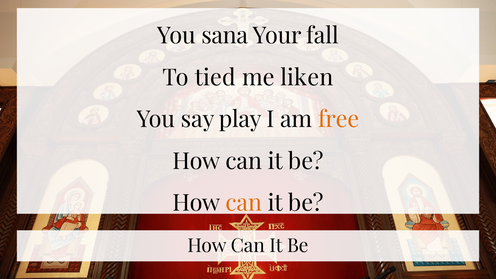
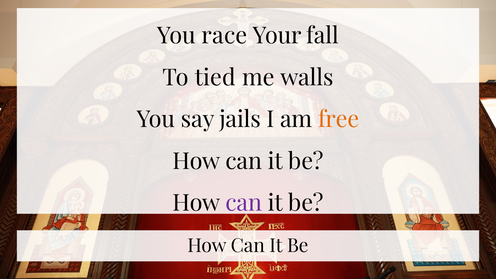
sana: sana -> race (224, 36)
liken: liken -> walls (307, 78)
play: play -> jails (240, 120)
can colour: orange -> purple (244, 203)
